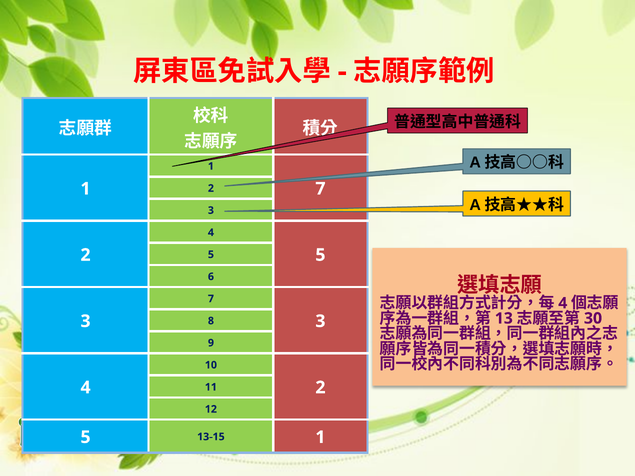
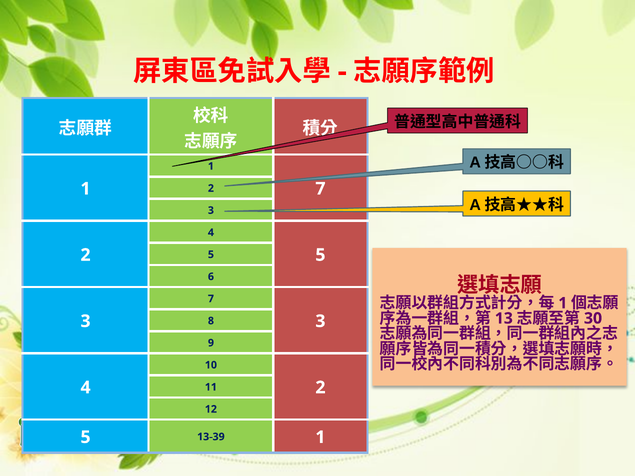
4: 4 -> 1 (563, 303)
13-15: 13-15 -> 13-39 (211, 437)
